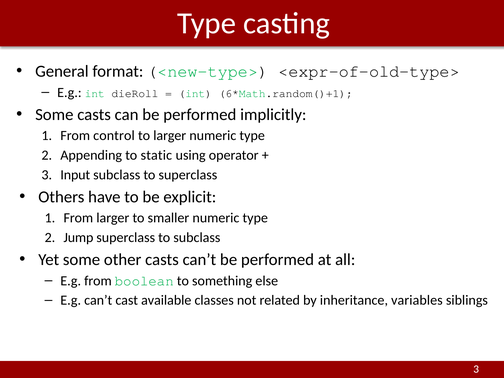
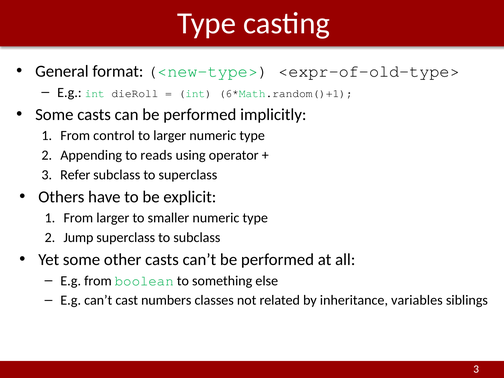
static: static -> reads (156, 155)
Input: Input -> Refer (75, 175)
available: available -> numbers (166, 300)
